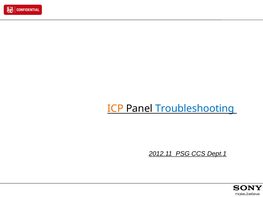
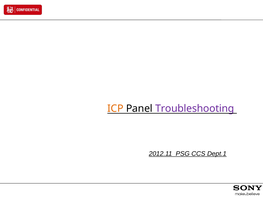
Troubleshooting colour: blue -> purple (195, 109)
